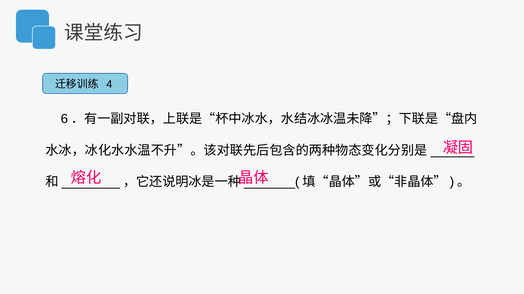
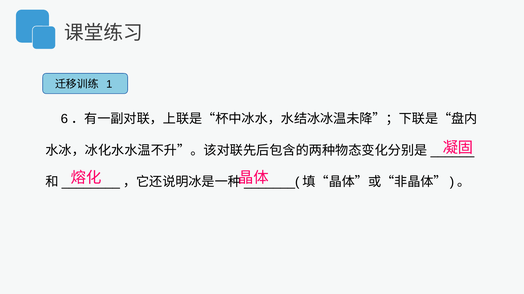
4: 4 -> 1 (109, 84)
